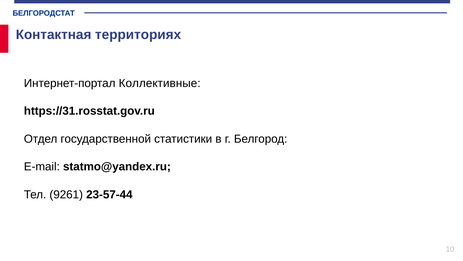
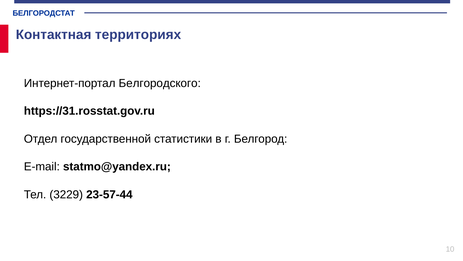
Коллективные: Коллективные -> Белгородского (160, 83)
9261: 9261 -> 3229 (66, 194)
